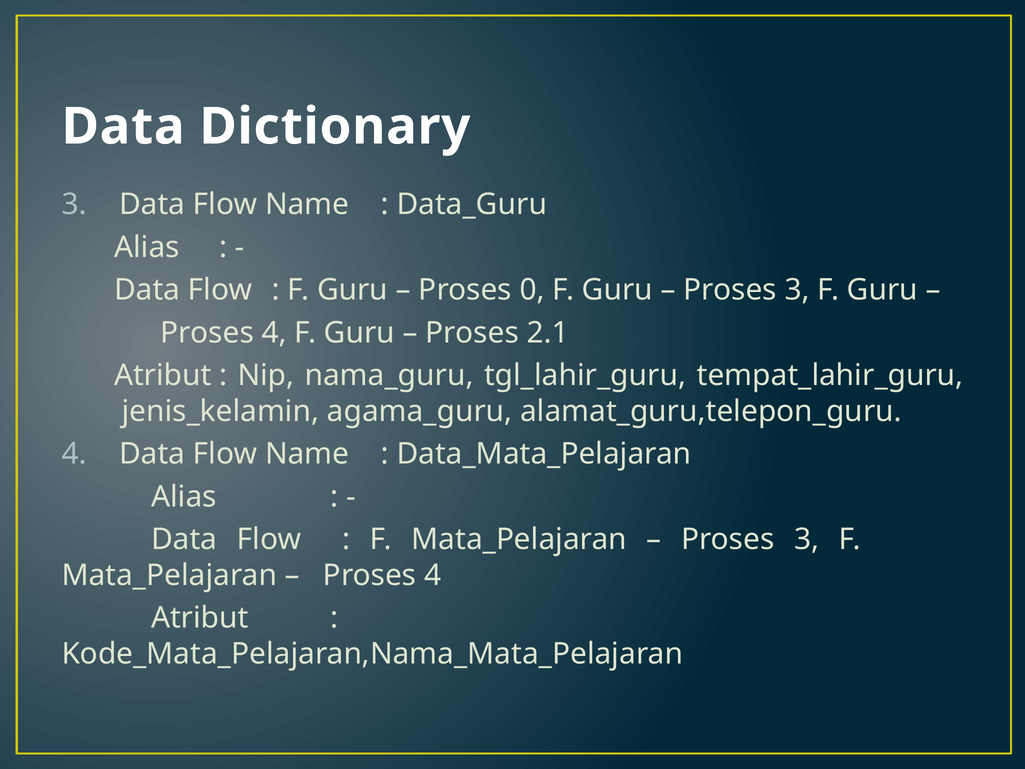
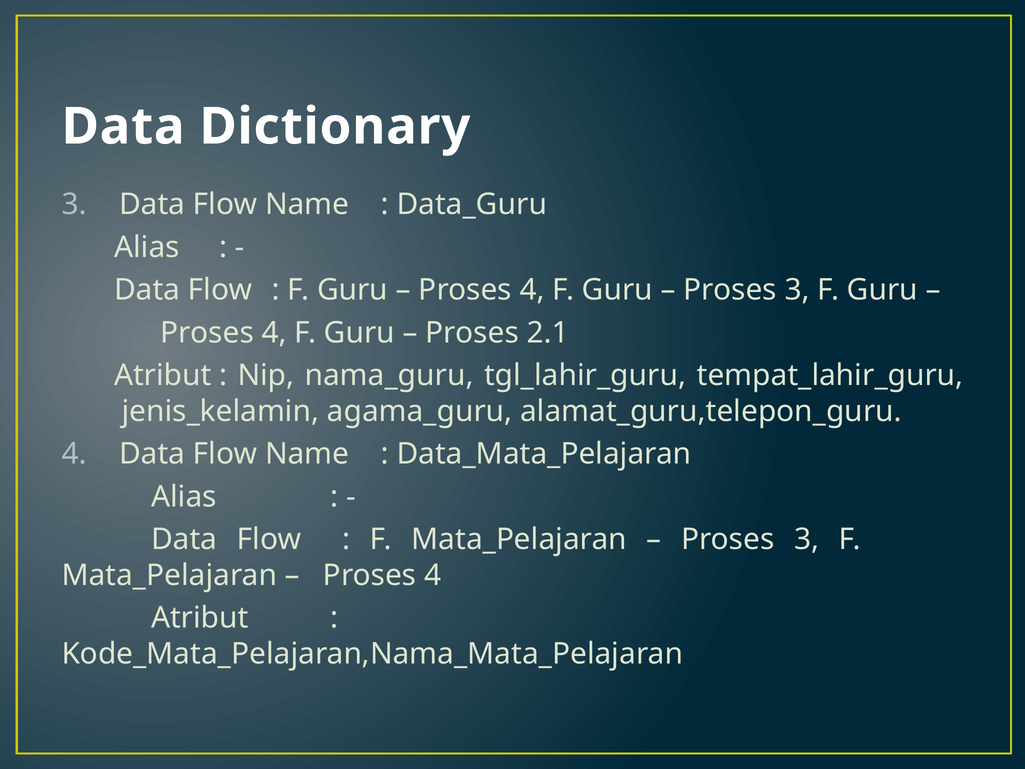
0: 0 -> 4 (532, 290)
